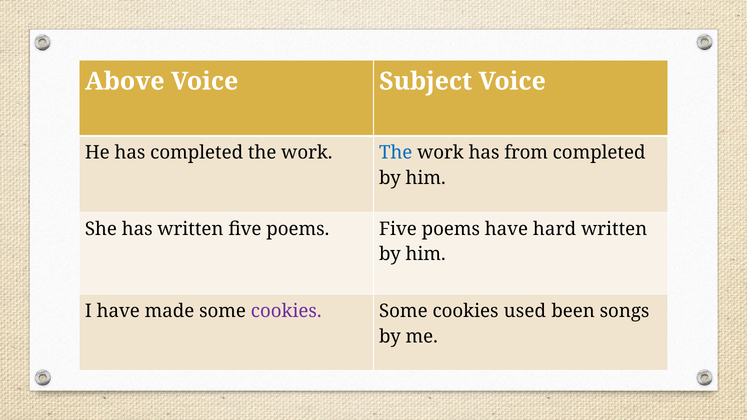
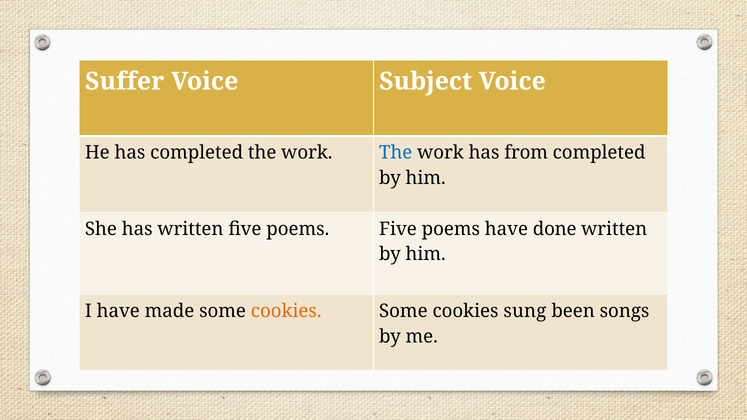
Above: Above -> Suffer (125, 81)
hard: hard -> done (555, 229)
cookies colour: purple -> orange (286, 311)
used: used -> sung (525, 311)
